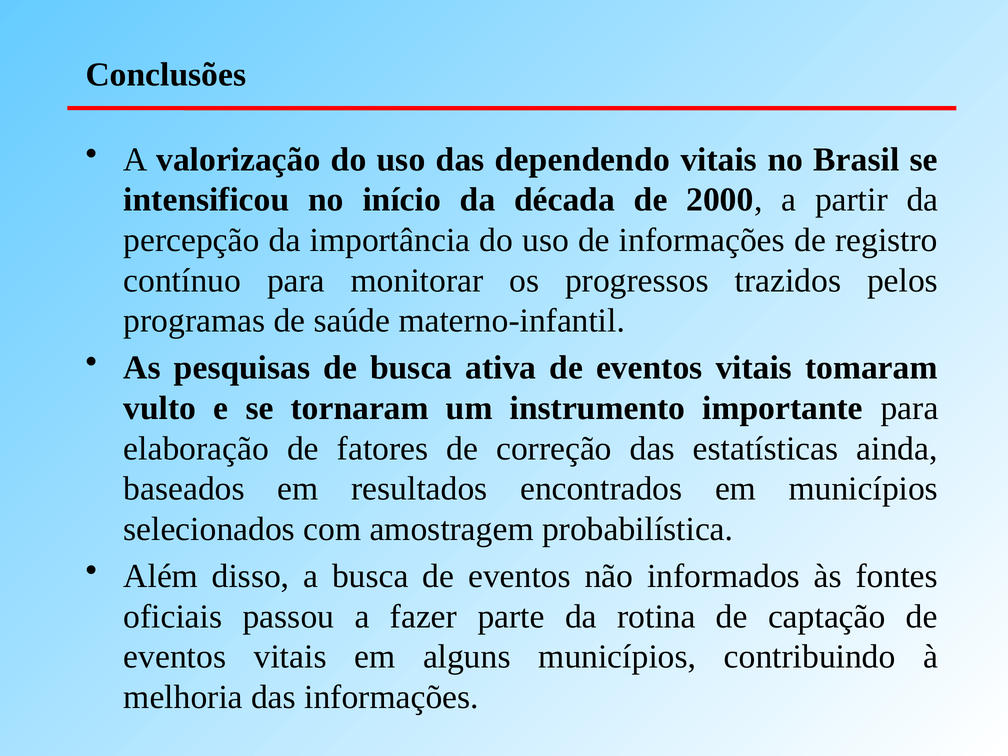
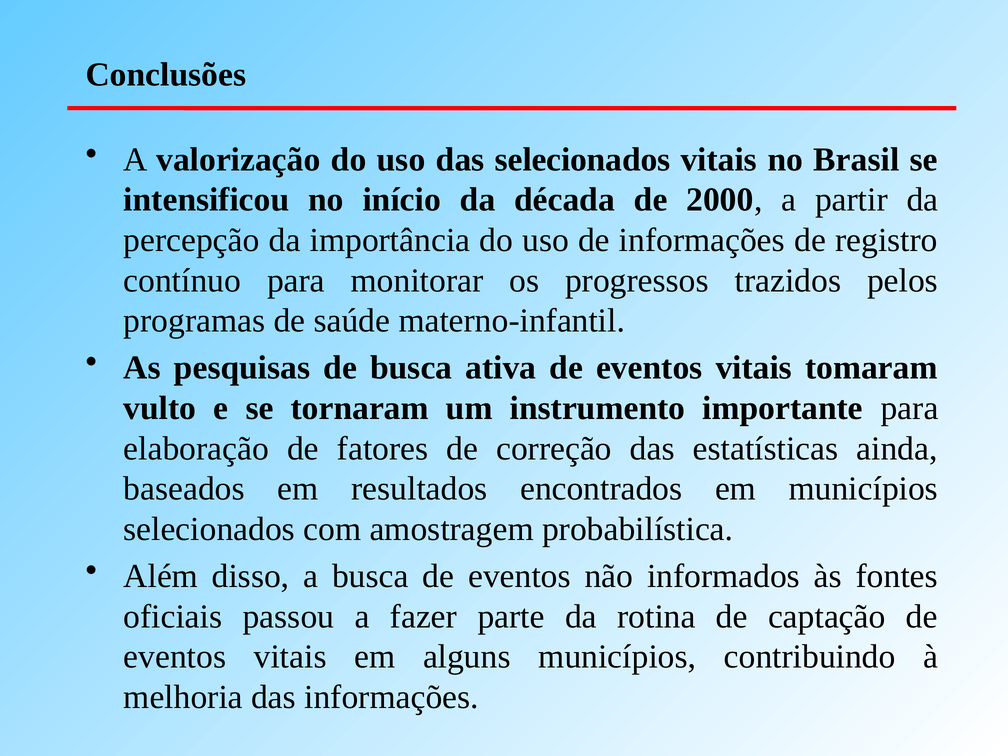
das dependendo: dependendo -> selecionados (583, 160)
